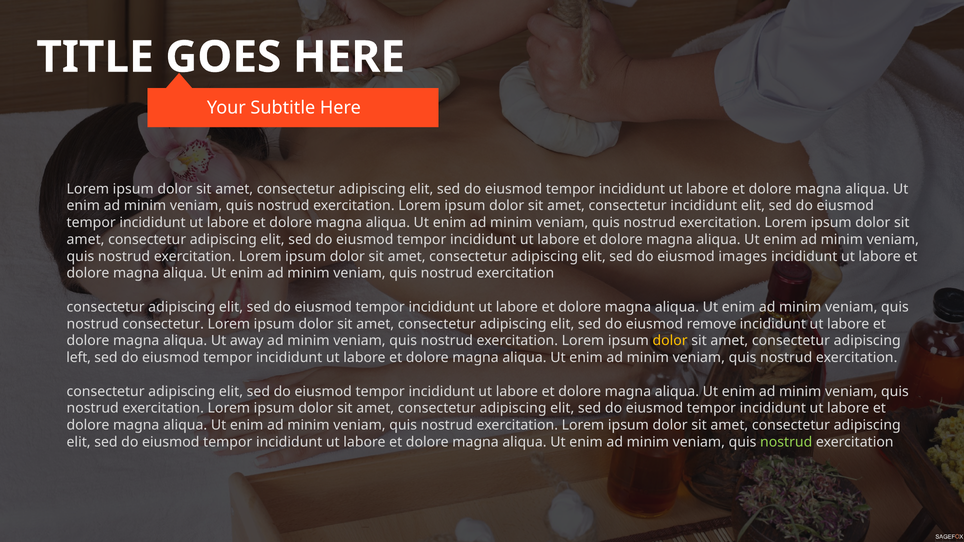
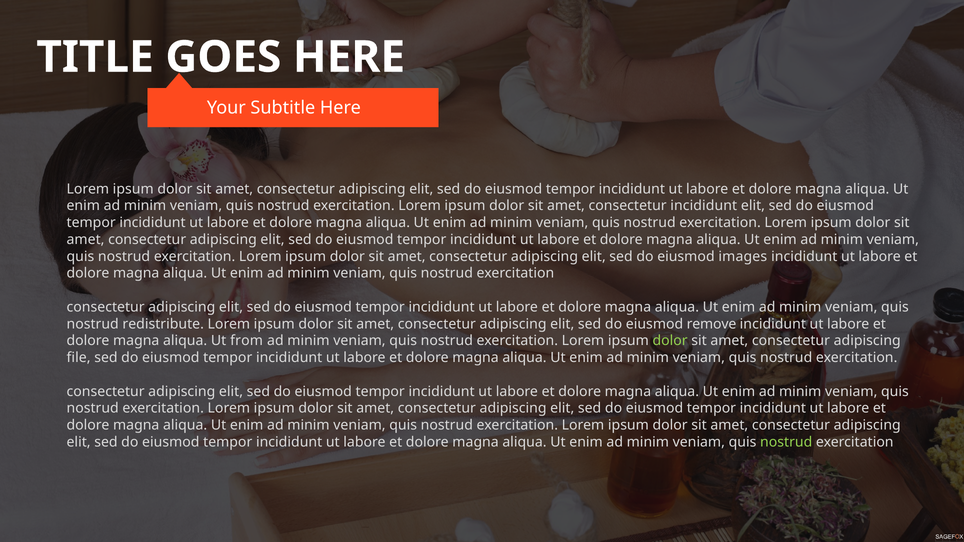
nostrud consectetur: consectetur -> redistribute (163, 324)
away: away -> from (247, 341)
dolor colour: yellow -> light green (670, 341)
left: left -> file (79, 358)
